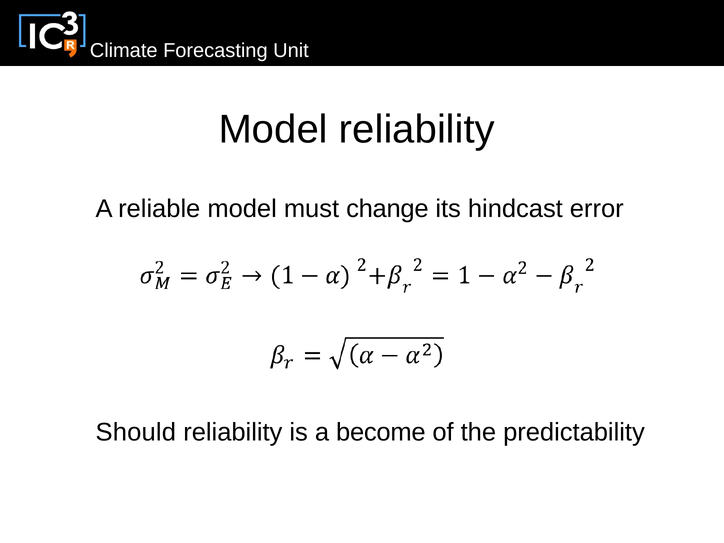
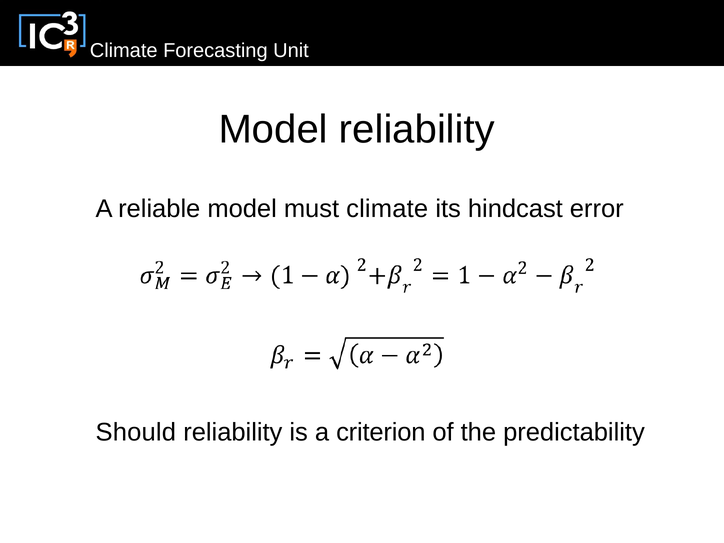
must change: change -> climate (387, 209)
become: become -> criterion (381, 432)
